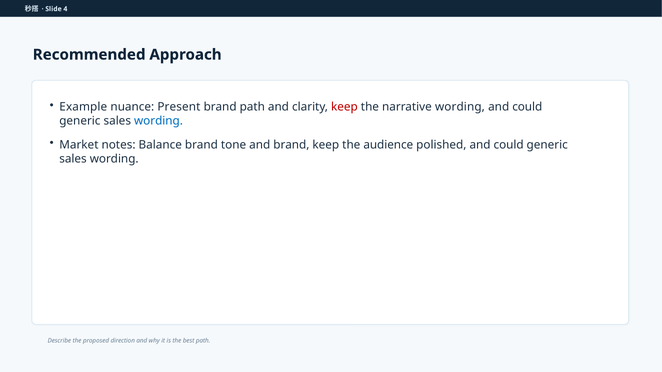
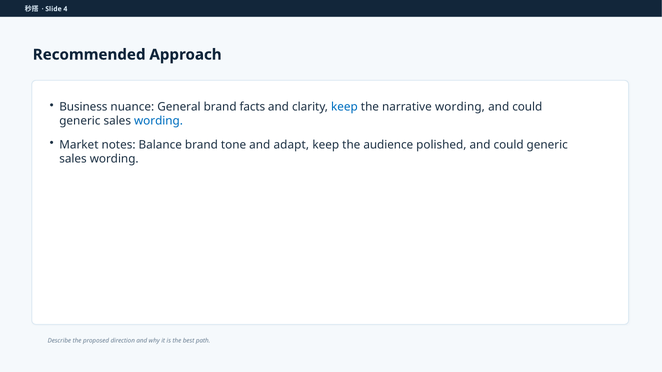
Example: Example -> Business (83, 107)
Present: Present -> General (179, 107)
brand path: path -> facts (252, 107)
keep colour: red -> blue (344, 107)
and brand: brand -> adapt (291, 145)
